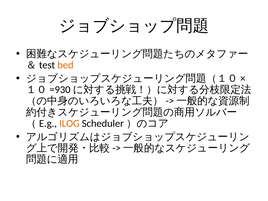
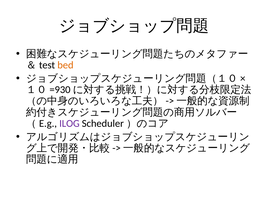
ILOG colour: orange -> purple (69, 123)
